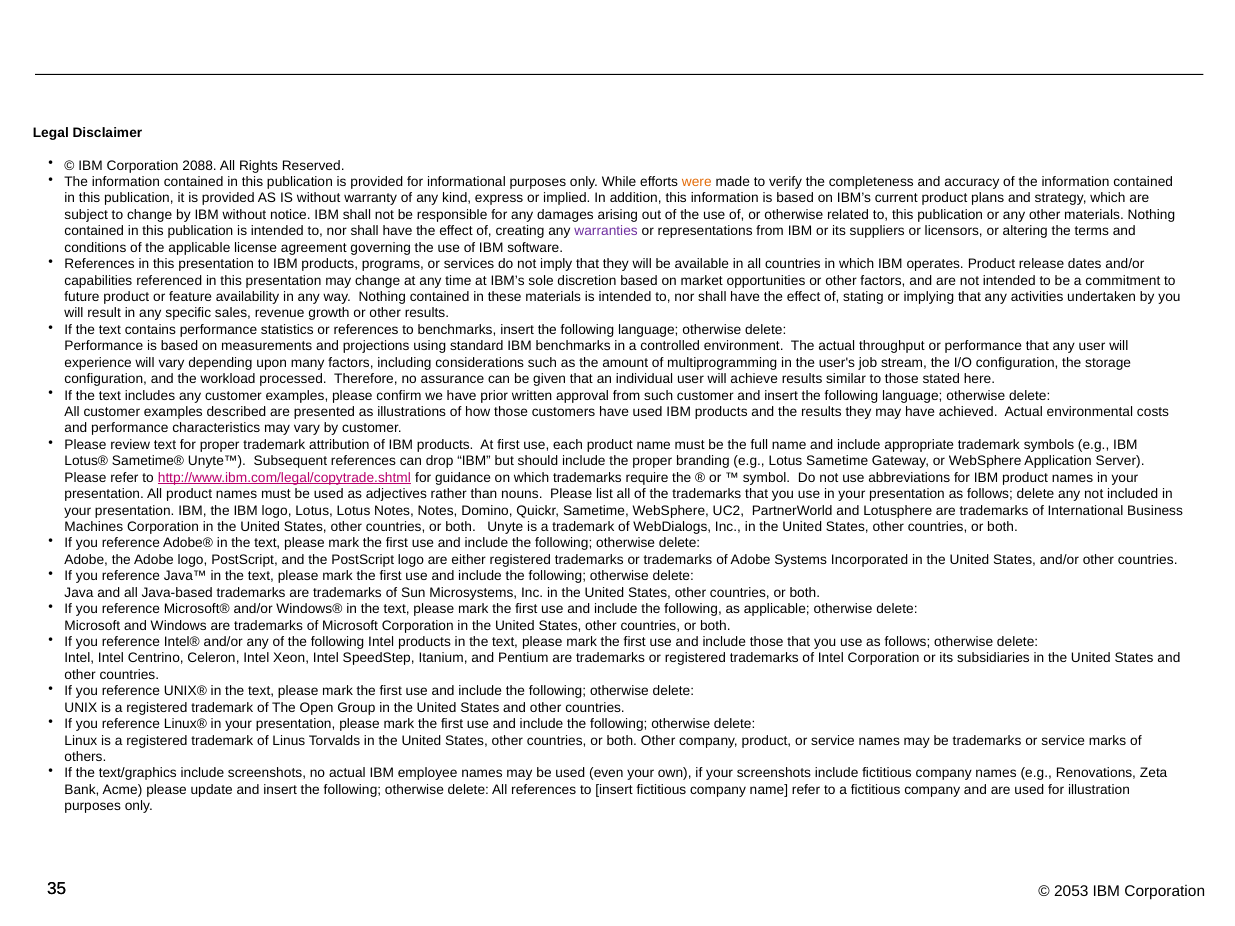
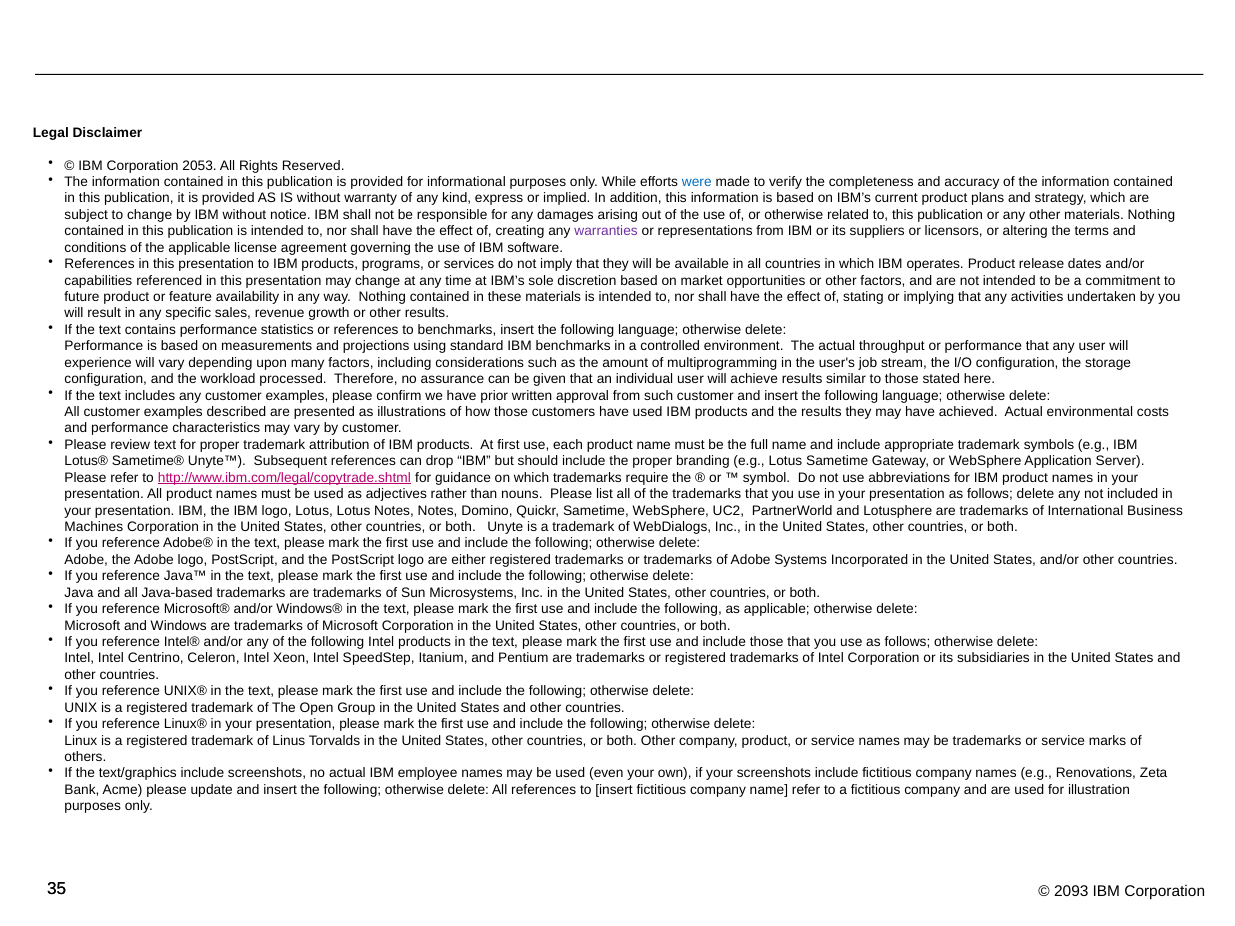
2088: 2088 -> 2053 (200, 166)
were colour: orange -> blue (697, 182)
2053: 2053 -> 2093 (1071, 892)
